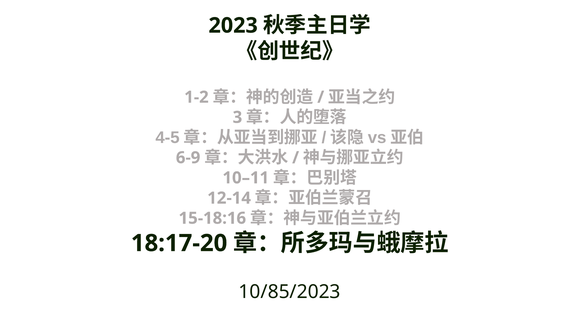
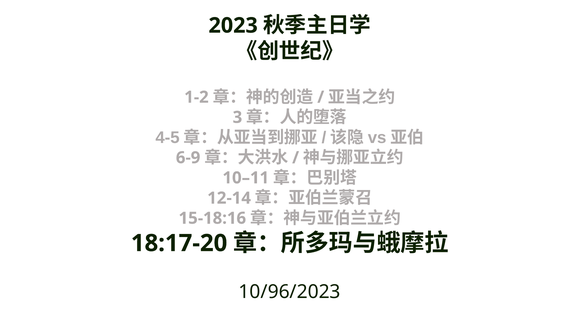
10/85/2023: 10/85/2023 -> 10/96/2023 (290, 291)
